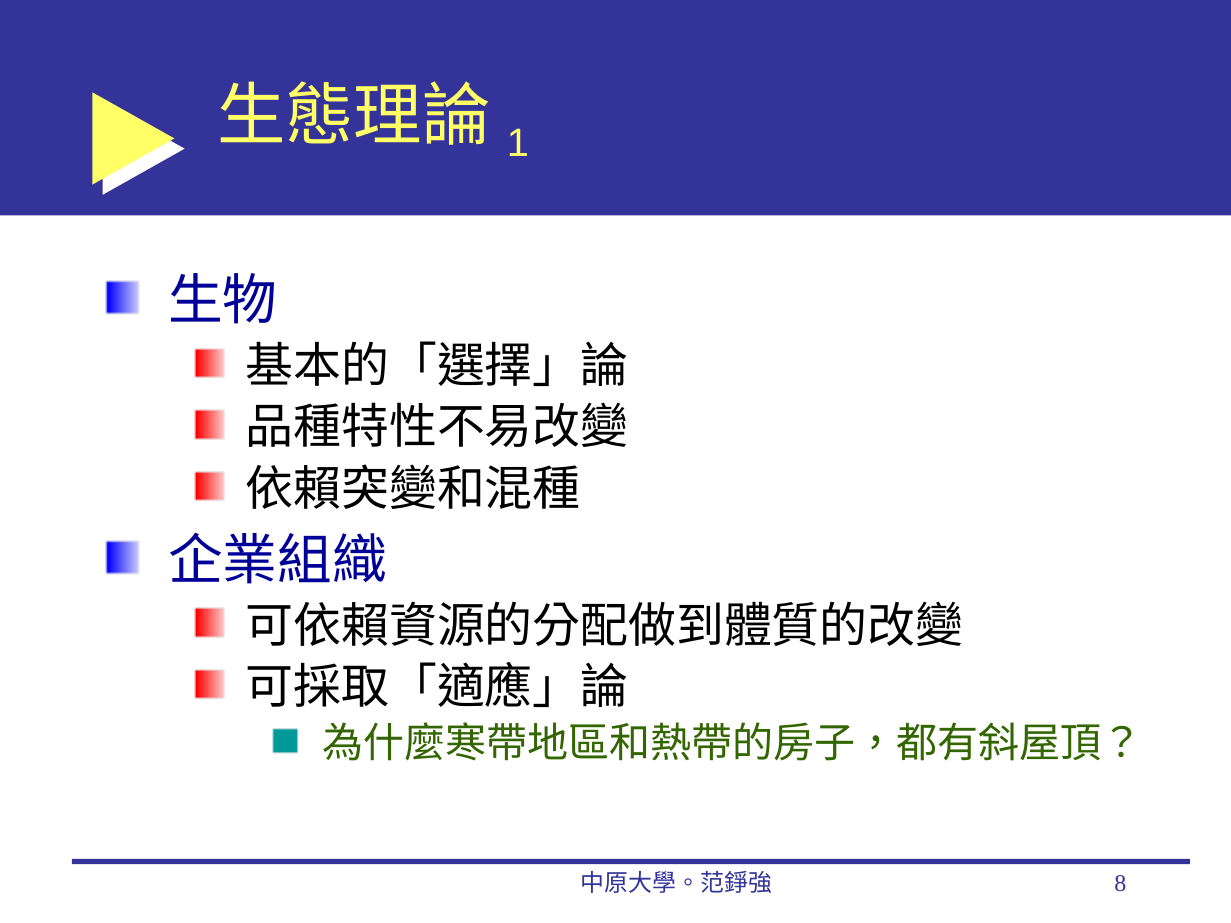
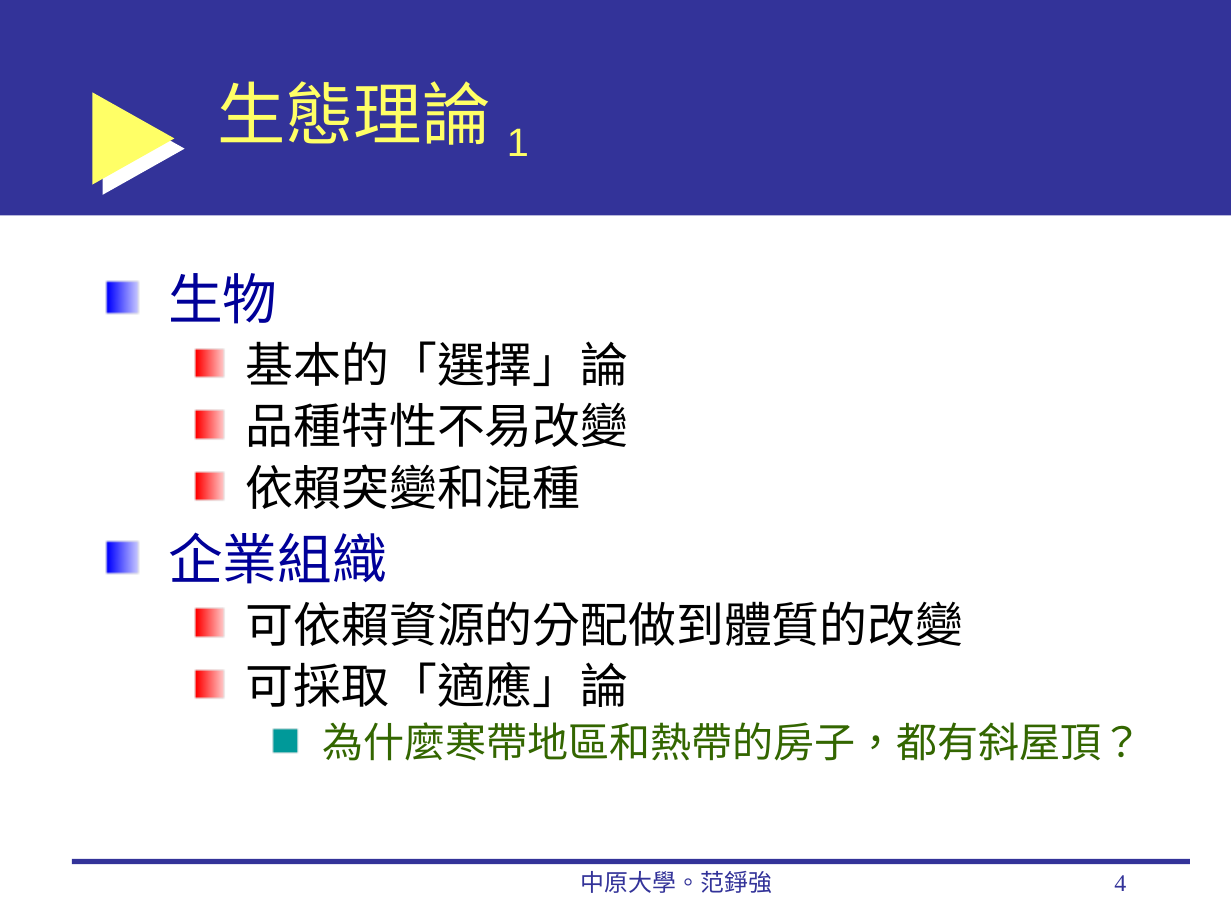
8: 8 -> 4 (1120, 884)
